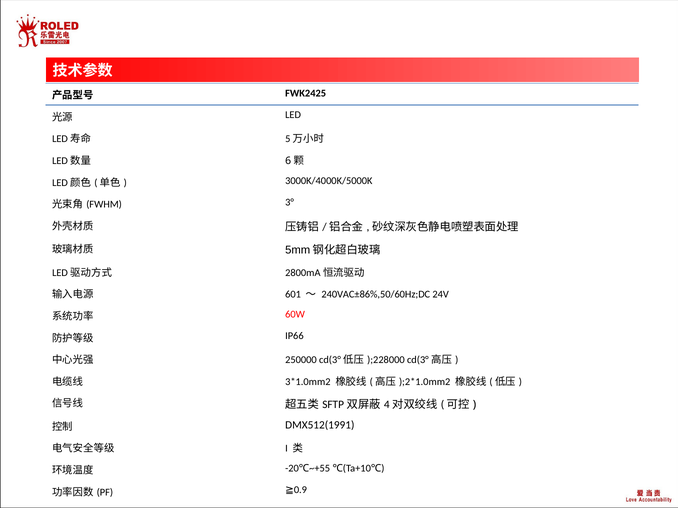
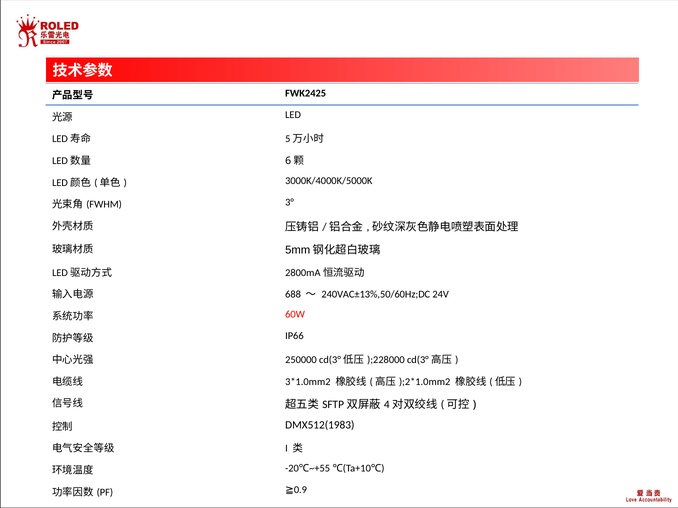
601: 601 -> 688 (293, 295)
240VAC±86%,50/60Hz;DC: 240VAC±86%,50/60Hz;DC -> 240VAC±13%,50/60Hz;DC (376, 295)
DMX512(1991: DMX512(1991 -> DMX512(1983 (320, 425)
